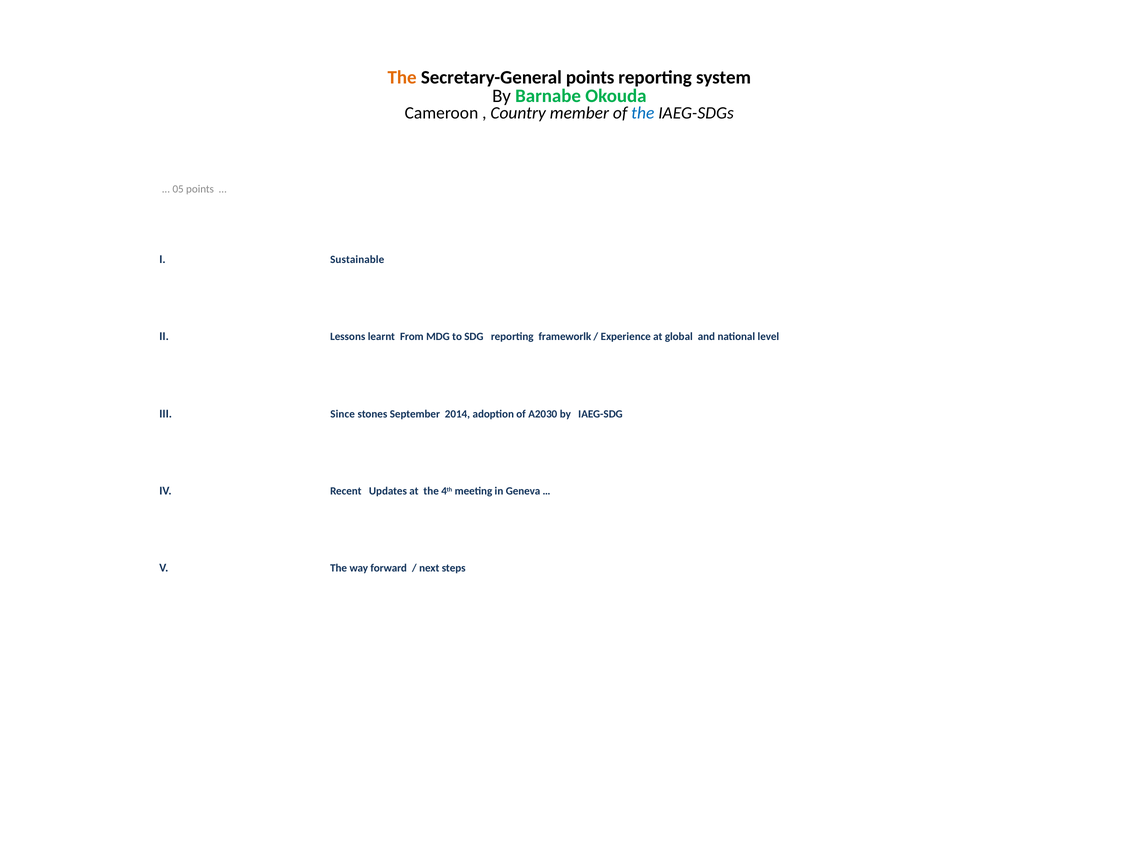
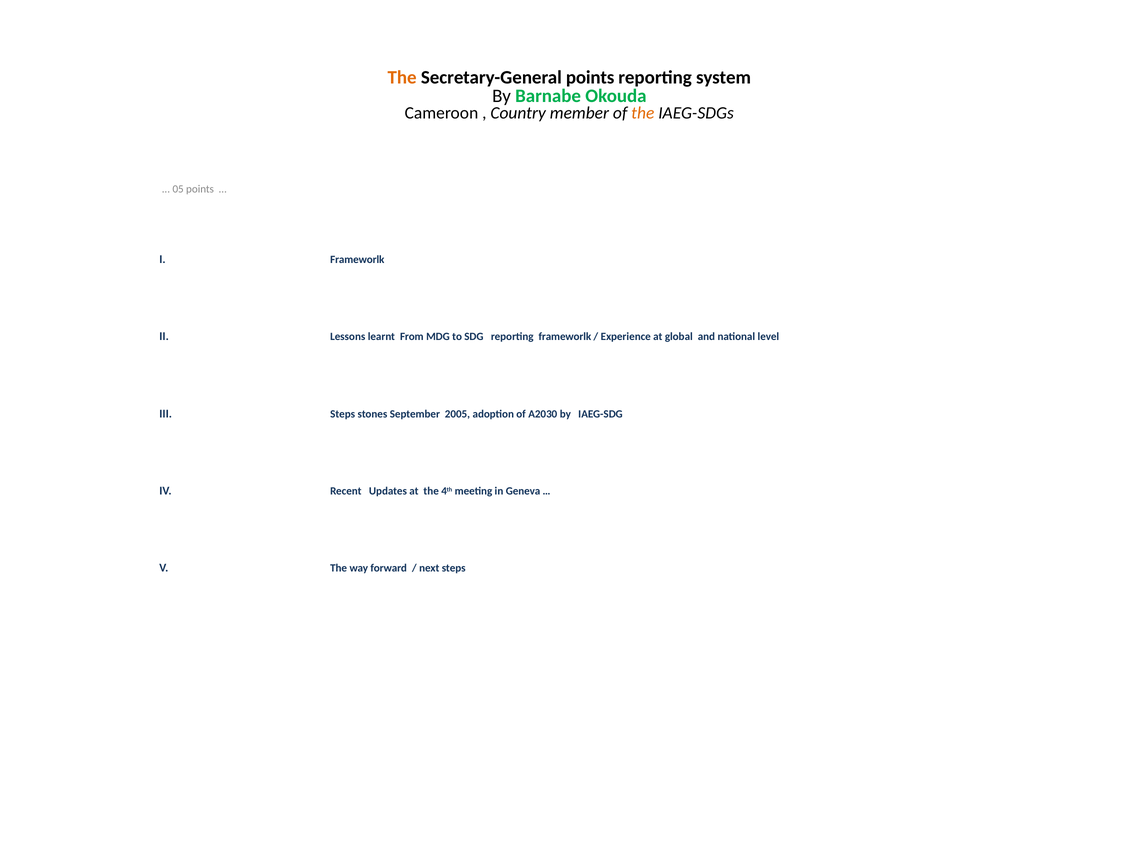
the colour: blue -> orange (643, 113)
Sustainable: Sustainable -> Frameworlk (357, 259)
Since: Since -> Steps (343, 414)
2014: 2014 -> 2005 (457, 414)
